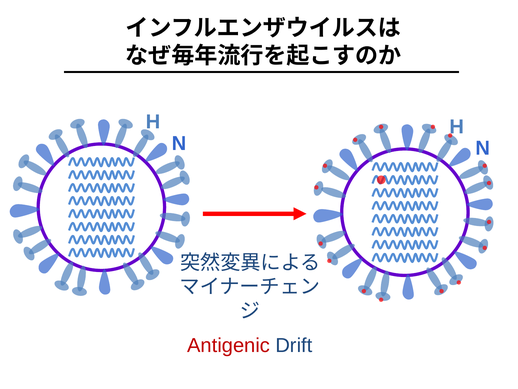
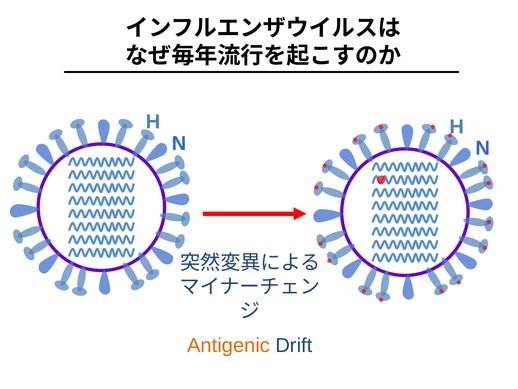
Antigenic colour: red -> orange (229, 345)
